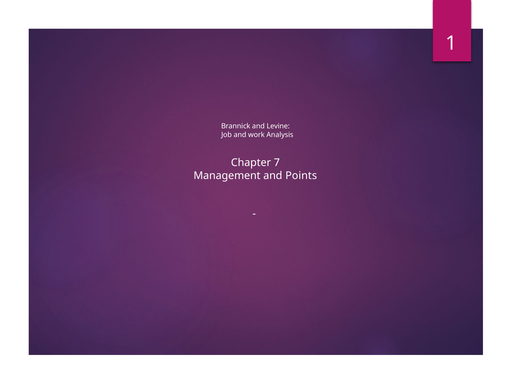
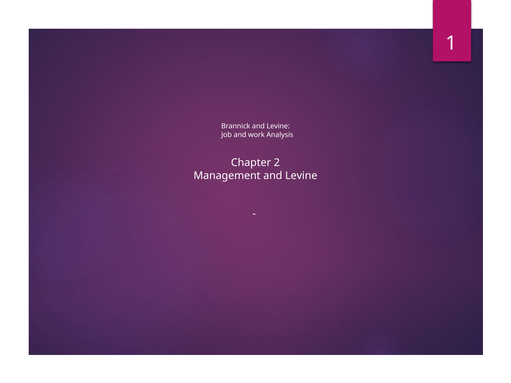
7: 7 -> 2 (277, 163)
Management and Points: Points -> Levine (301, 176)
